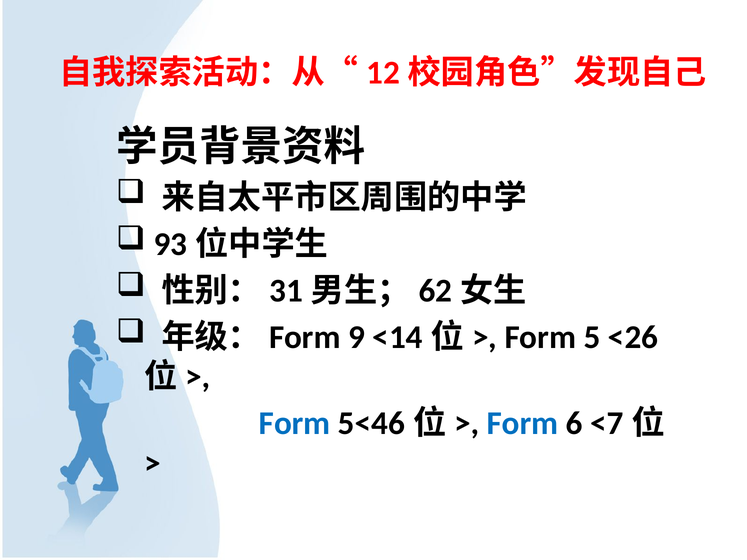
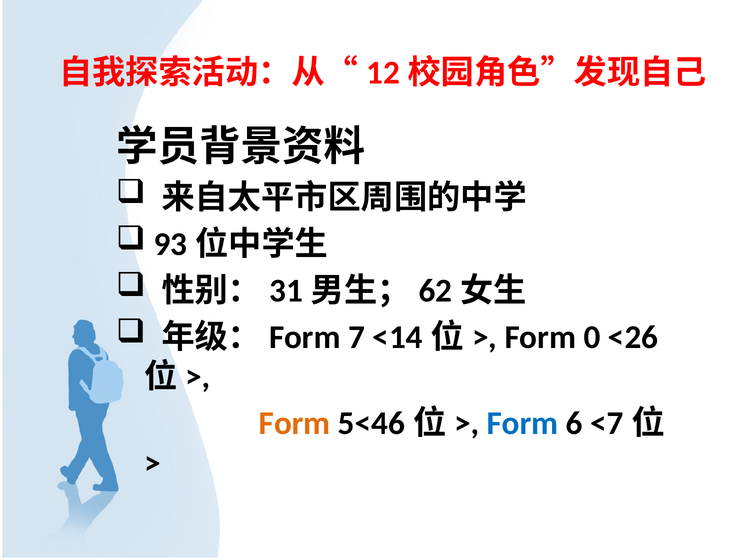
9: 9 -> 7 (357, 337)
5: 5 -> 0 (592, 337)
Form colour: blue -> orange (295, 424)
